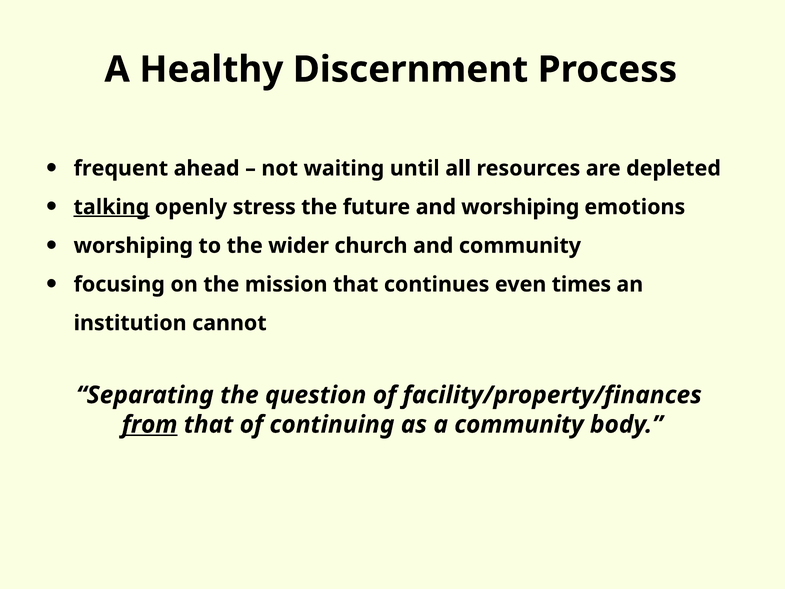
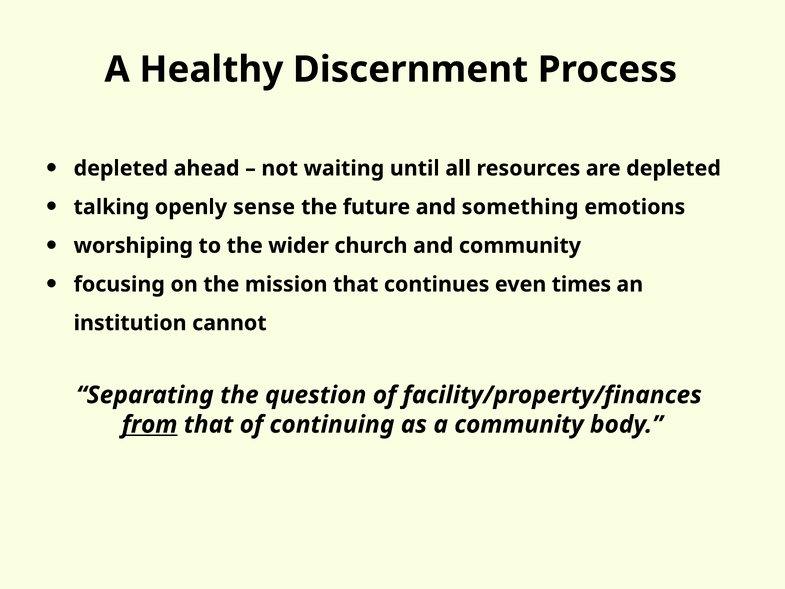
frequent: frequent -> depleted (121, 168)
talking underline: present -> none (111, 207)
stress: stress -> sense (264, 207)
and worshiping: worshiping -> something (520, 207)
